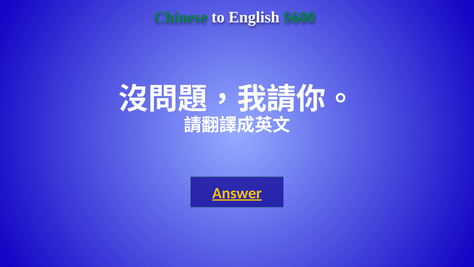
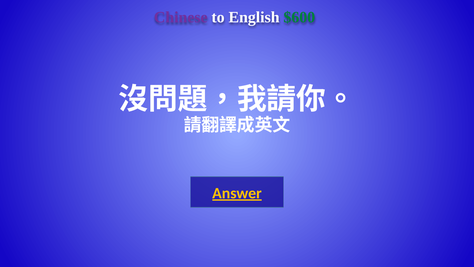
Chinese colour: green -> purple (181, 17)
